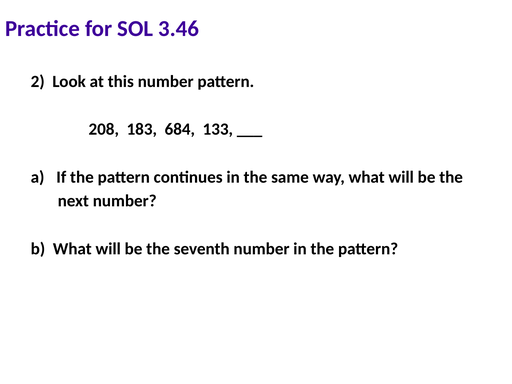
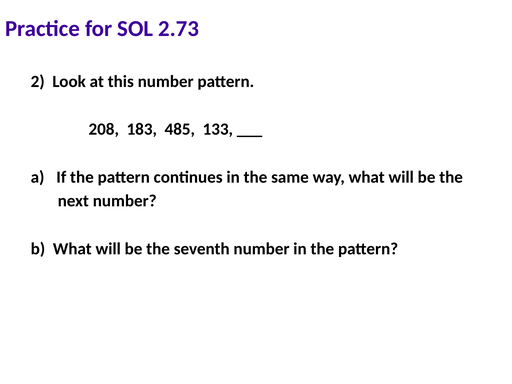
3.46: 3.46 -> 2.73 (179, 29)
684: 684 -> 485 (180, 129)
